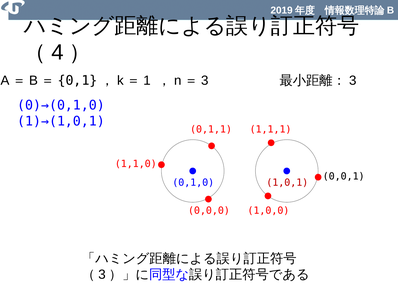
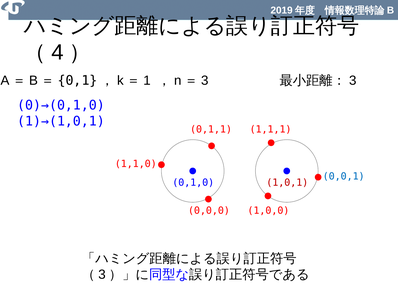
0,0,1 colour: black -> blue (344, 177)
